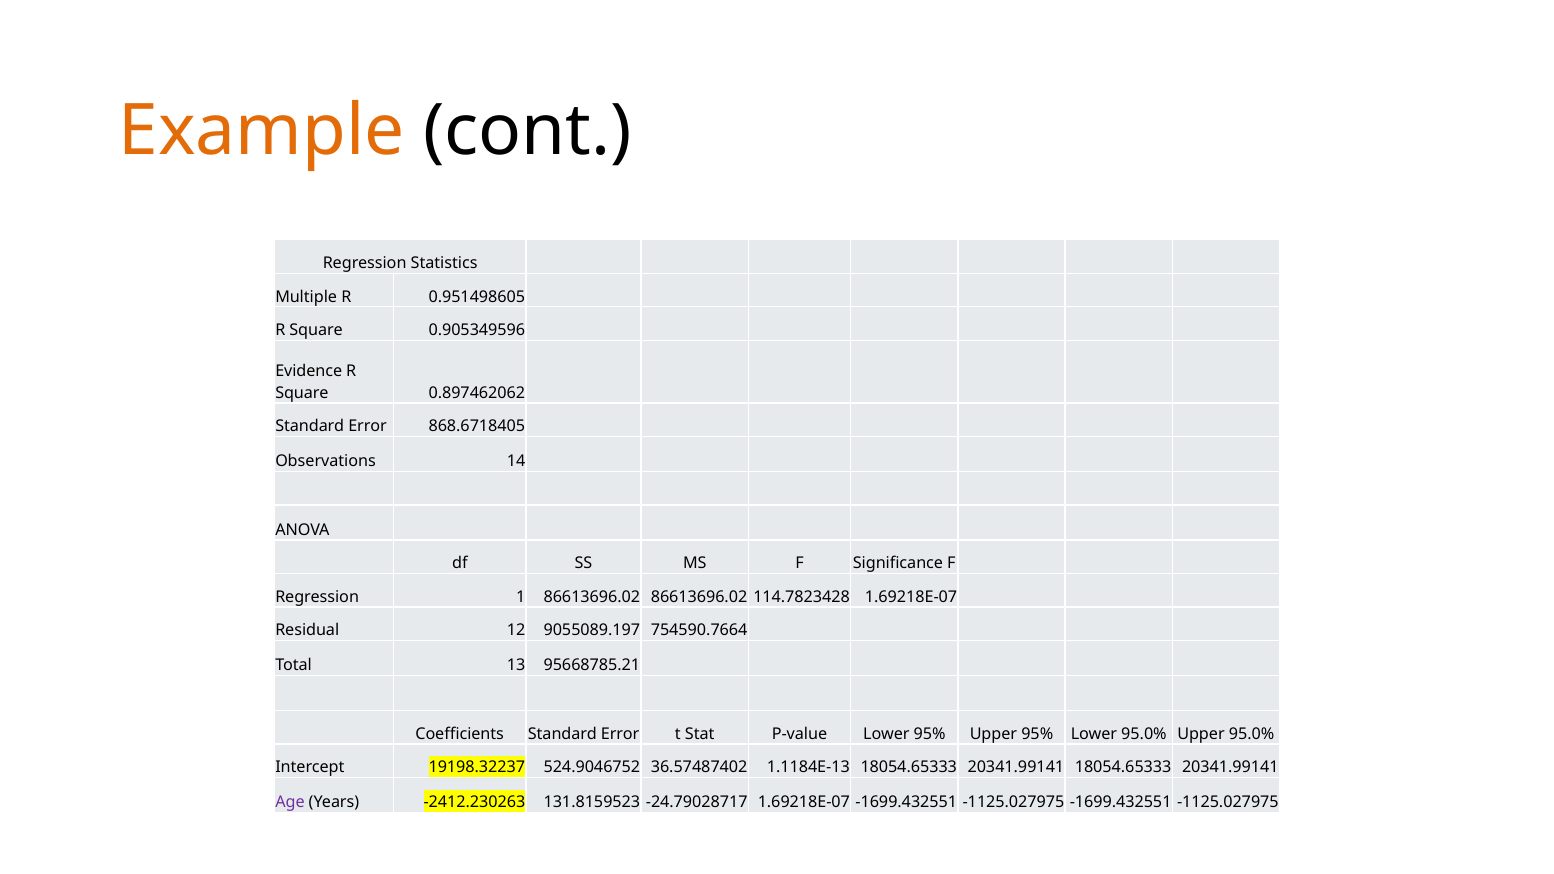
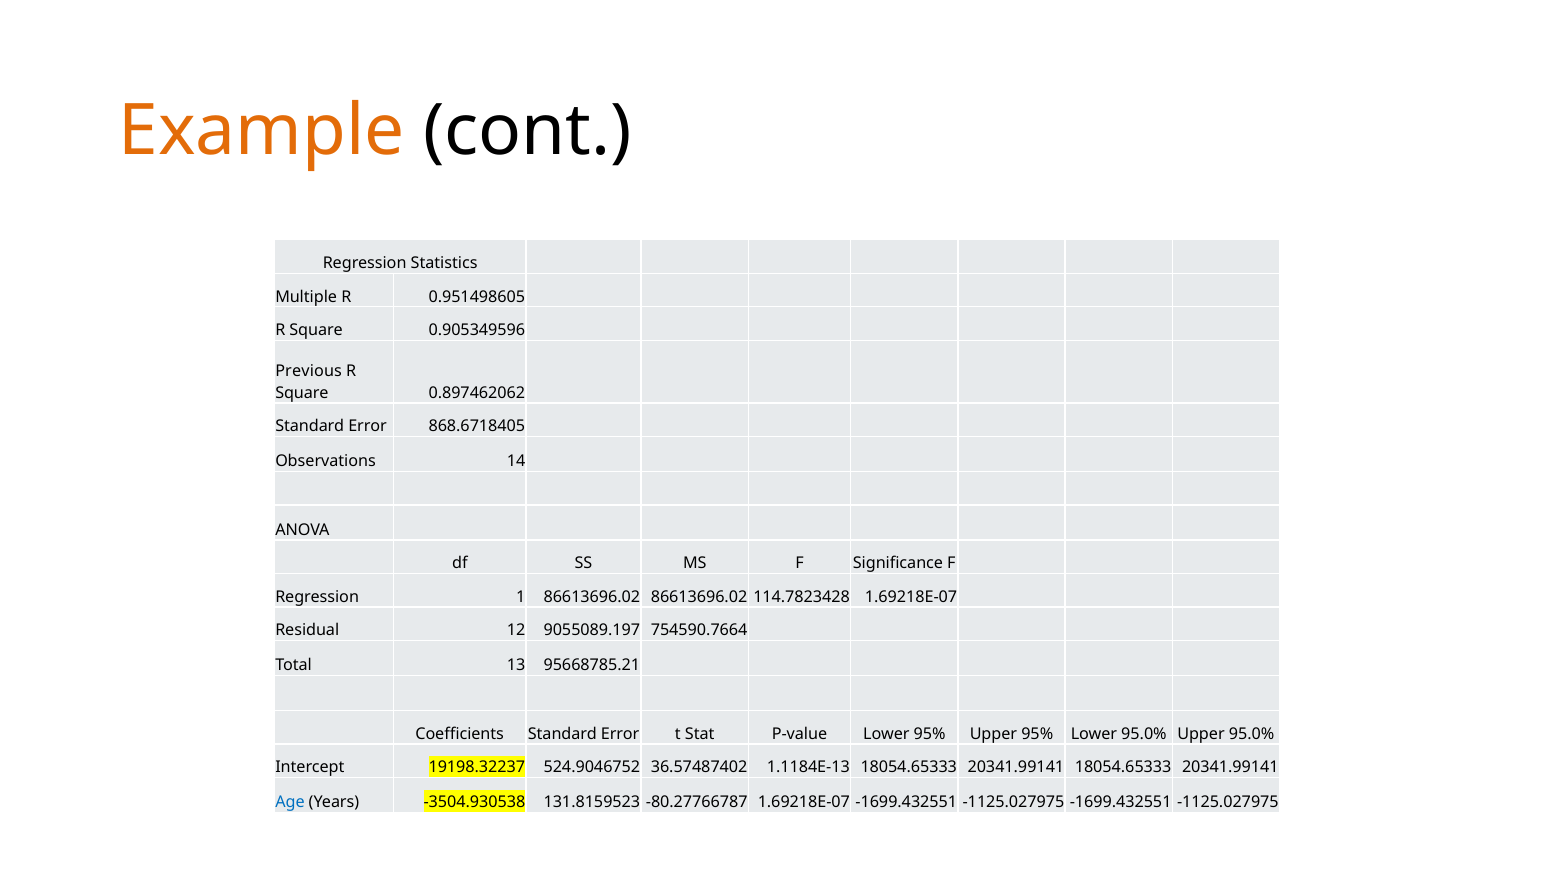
Evidence: Evidence -> Previous (309, 371)
Age colour: purple -> blue (290, 803)
-2412.230263: -2412.230263 -> -3504.930538 (474, 803)
-24.79028717: -24.79028717 -> -80.27766787 (697, 803)
